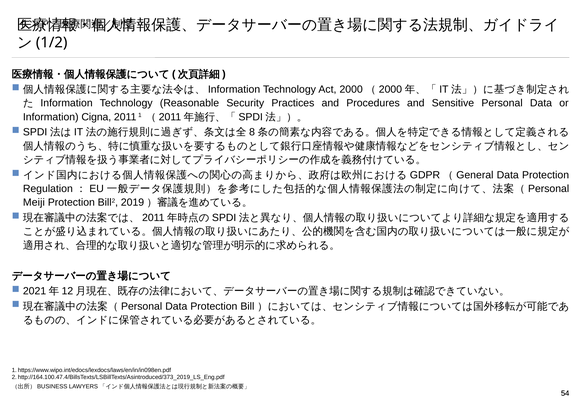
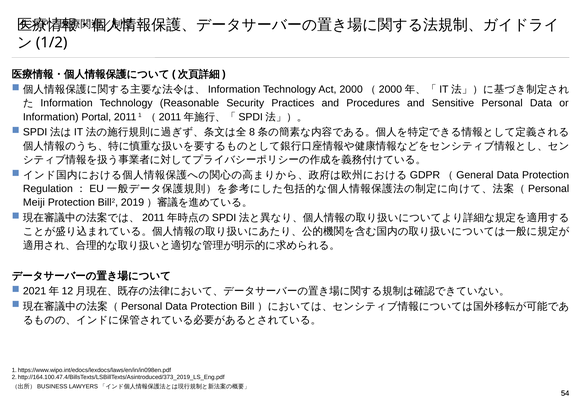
Cigna: Cigna -> Portal (96, 117)
